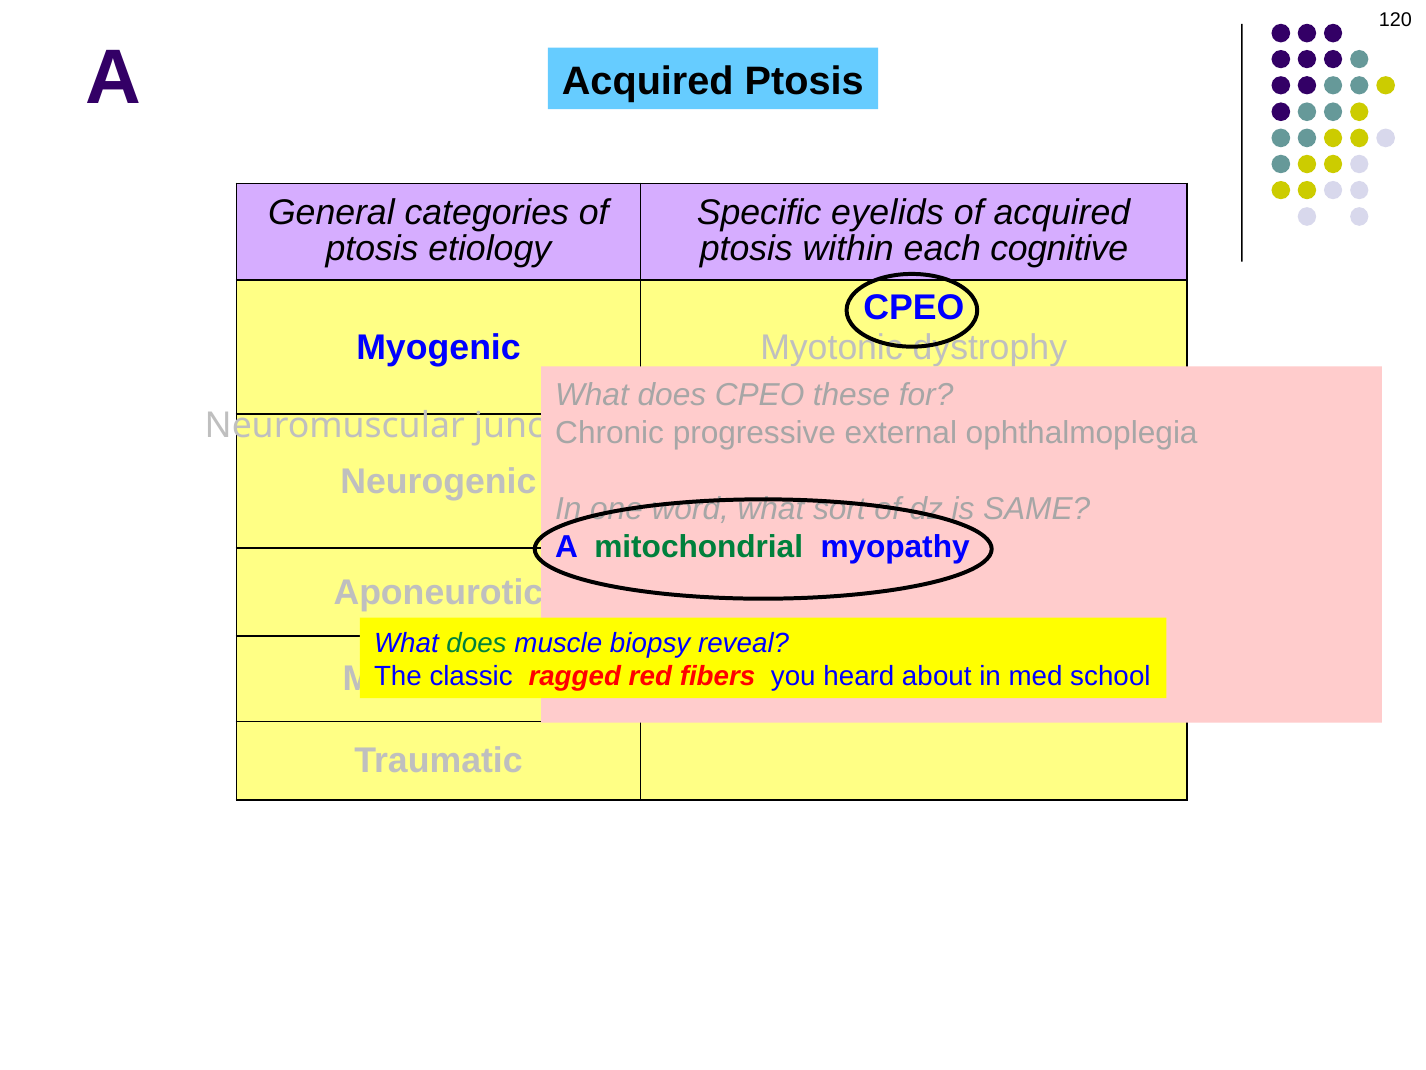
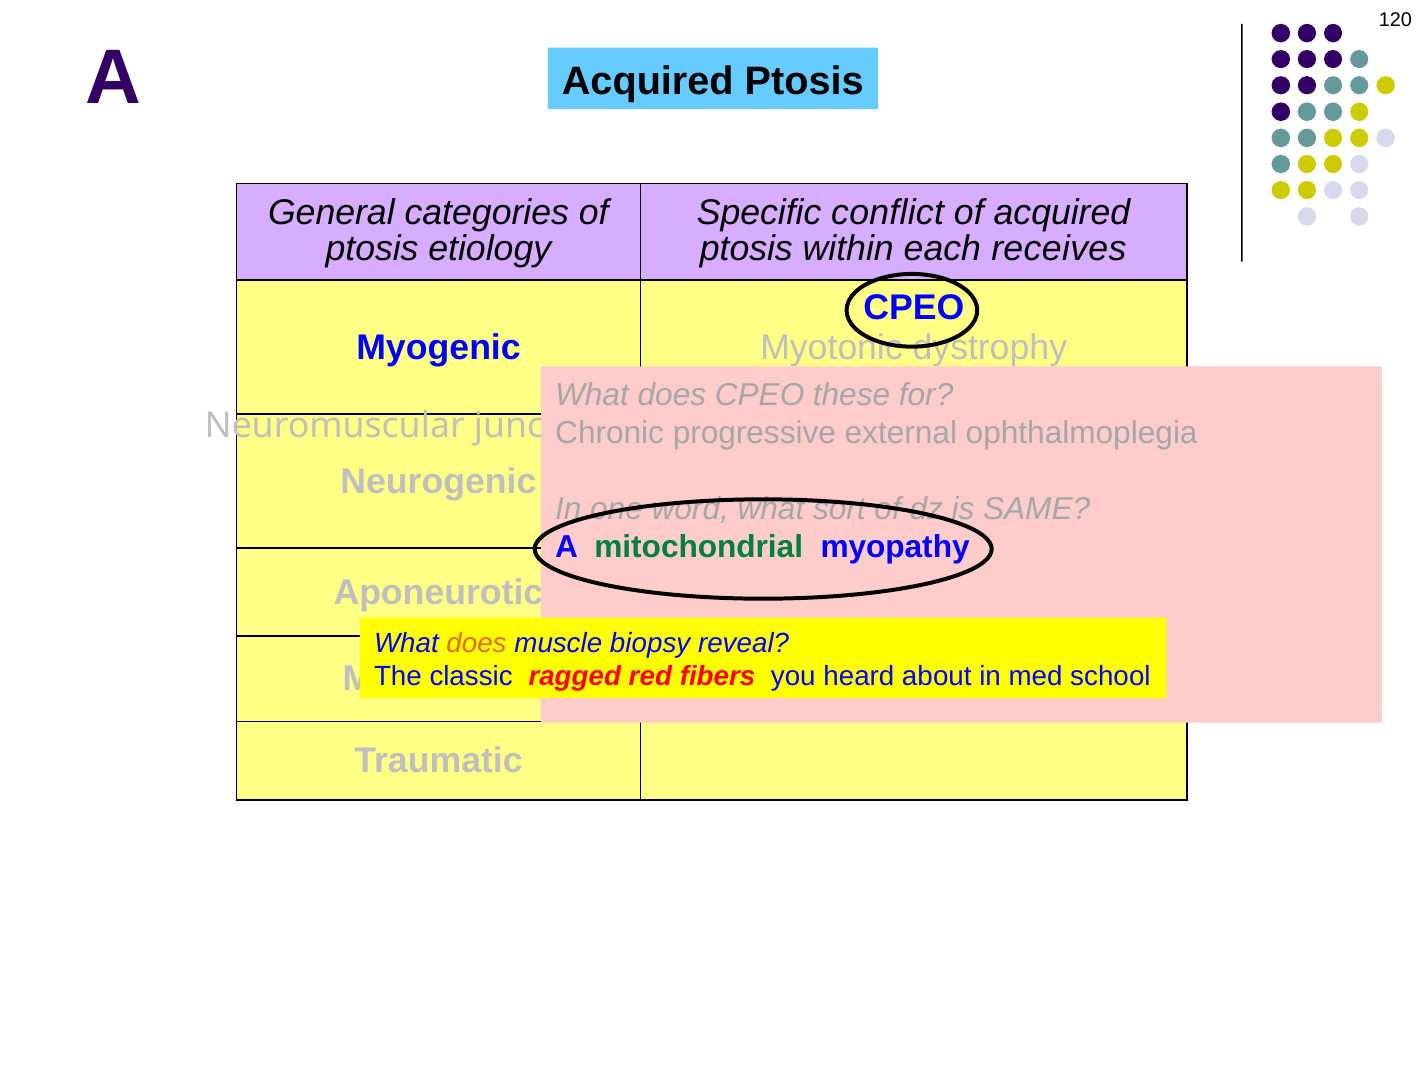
eyelids: eyelids -> conflict (888, 213)
cognitive: cognitive -> receives (1059, 249)
does colour: green -> orange (476, 643)
